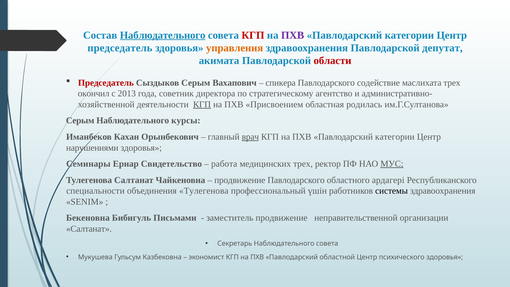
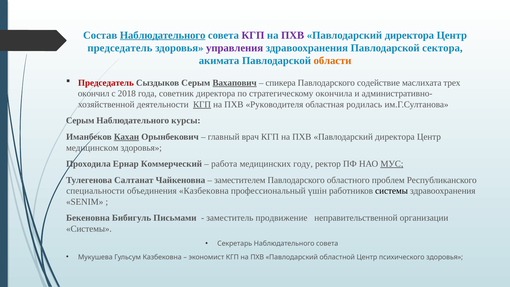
КГП colour: red -> purple (253, 35)
категории: категории -> директора (409, 35)
управления colour: orange -> purple (235, 48)
депутат: депутат -> сектора (442, 48)
области colour: red -> orange (333, 61)
Вахапович underline: none -> present (235, 83)
2013: 2013 -> 2018 (127, 94)
агентство: агентство -> окончила (334, 94)
Присвоением: Присвоением -> Руководителя (274, 104)
Кахан underline: none -> present (126, 137)
врач underline: present -> none (250, 137)
категории: категории -> директора (395, 137)
нарушениями: нарушениями -> медицинском (92, 148)
Семинары: Семинары -> Проходила (88, 164)
Свидетельство: Свидетельство -> Коммерческий (171, 164)
медицинских трех: трех -> году (303, 164)
продвижение: продвижение -> заместителем (240, 180)
ардагері: ардагері -> проблем (388, 180)
объединения Тулегенова: Тулегенова -> Казбековна (204, 191)
Салтанат: Салтанат -> Системы (89, 229)
